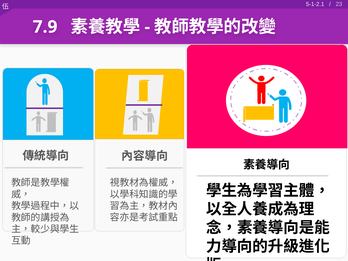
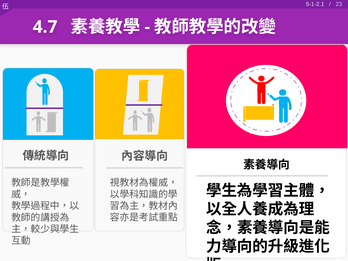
7.9: 7.9 -> 4.7 (45, 27)
